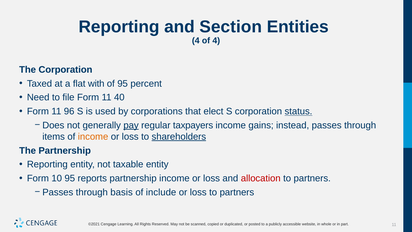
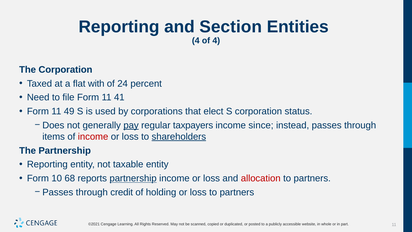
of 95: 95 -> 24 (123, 83)
40: 40 -> 41 (119, 97)
96: 96 -> 49 (69, 111)
status underline: present -> none (298, 111)
gains: gains -> since (261, 125)
income colour: orange -> red (93, 137)
10 95: 95 -> 68 (70, 178)
partnership underline: none -> present (133, 178)
basis: basis -> credit (122, 192)
include: include -> holding (161, 192)
